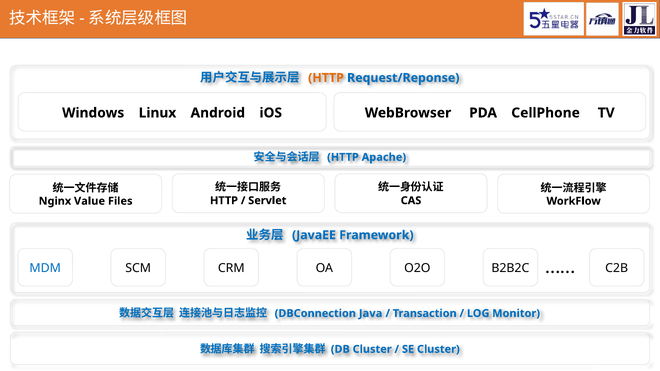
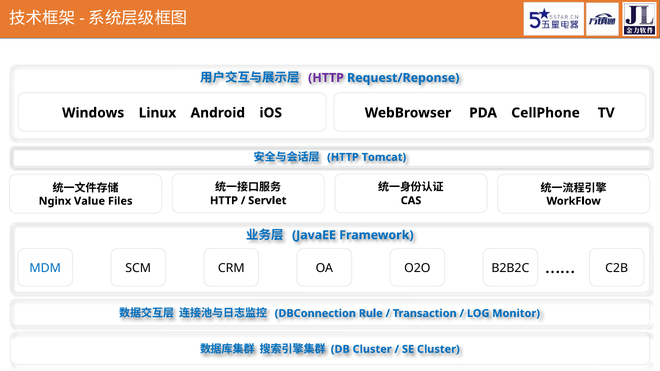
HTTP colour: orange -> purple (326, 78)
Apache: Apache -> Tomcat (384, 157)
Java: Java -> Rule (371, 314)
